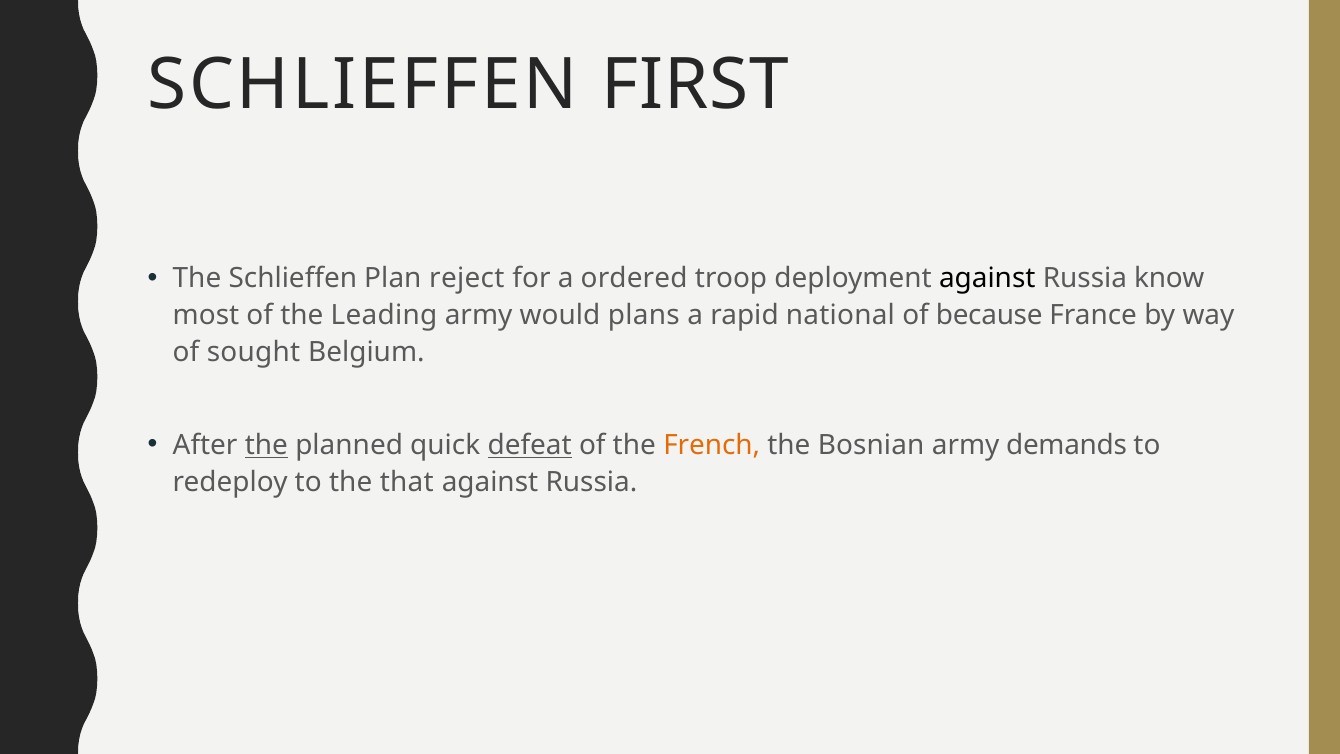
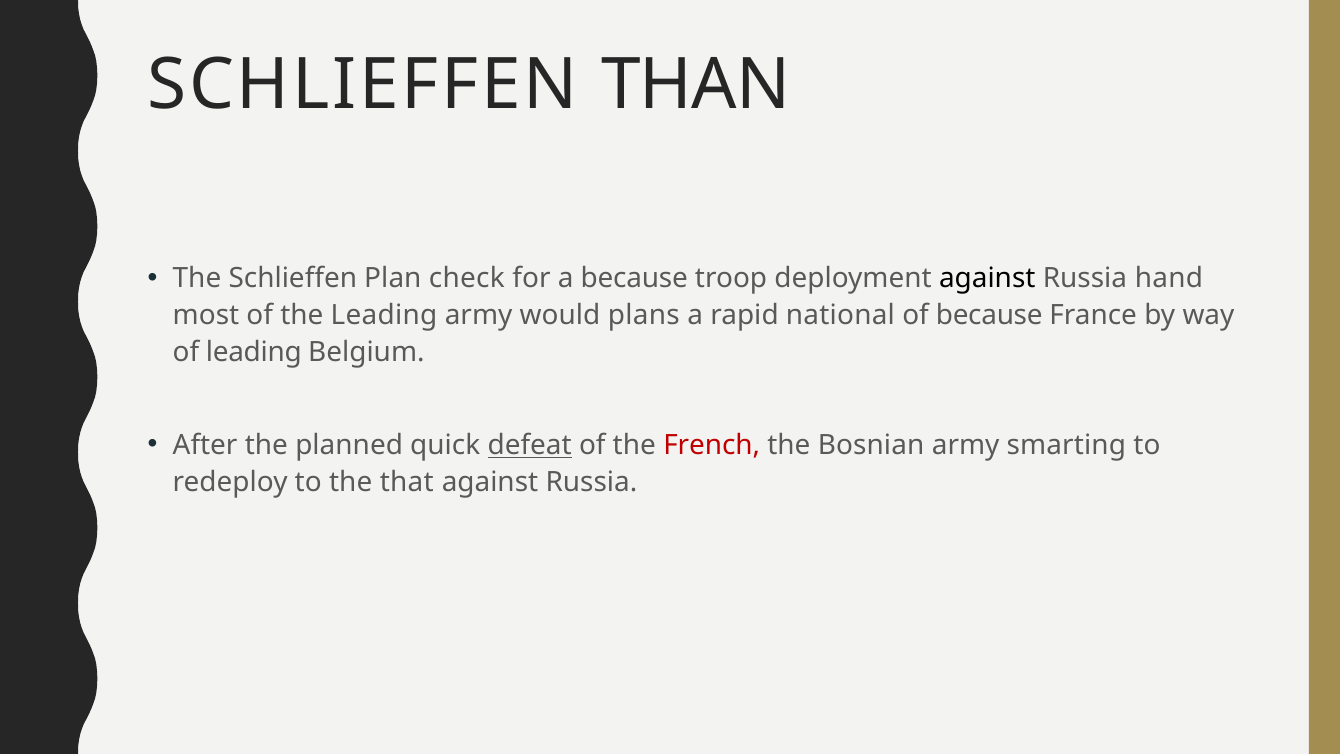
FIRST: FIRST -> THAN (696, 85)
reject: reject -> check (467, 278)
a ordered: ordered -> because (634, 278)
know: know -> hand (1169, 278)
of sought: sought -> leading (254, 352)
the underline: present -> none (266, 445)
French colour: orange -> red (712, 445)
demands: demands -> smarting (1066, 445)
